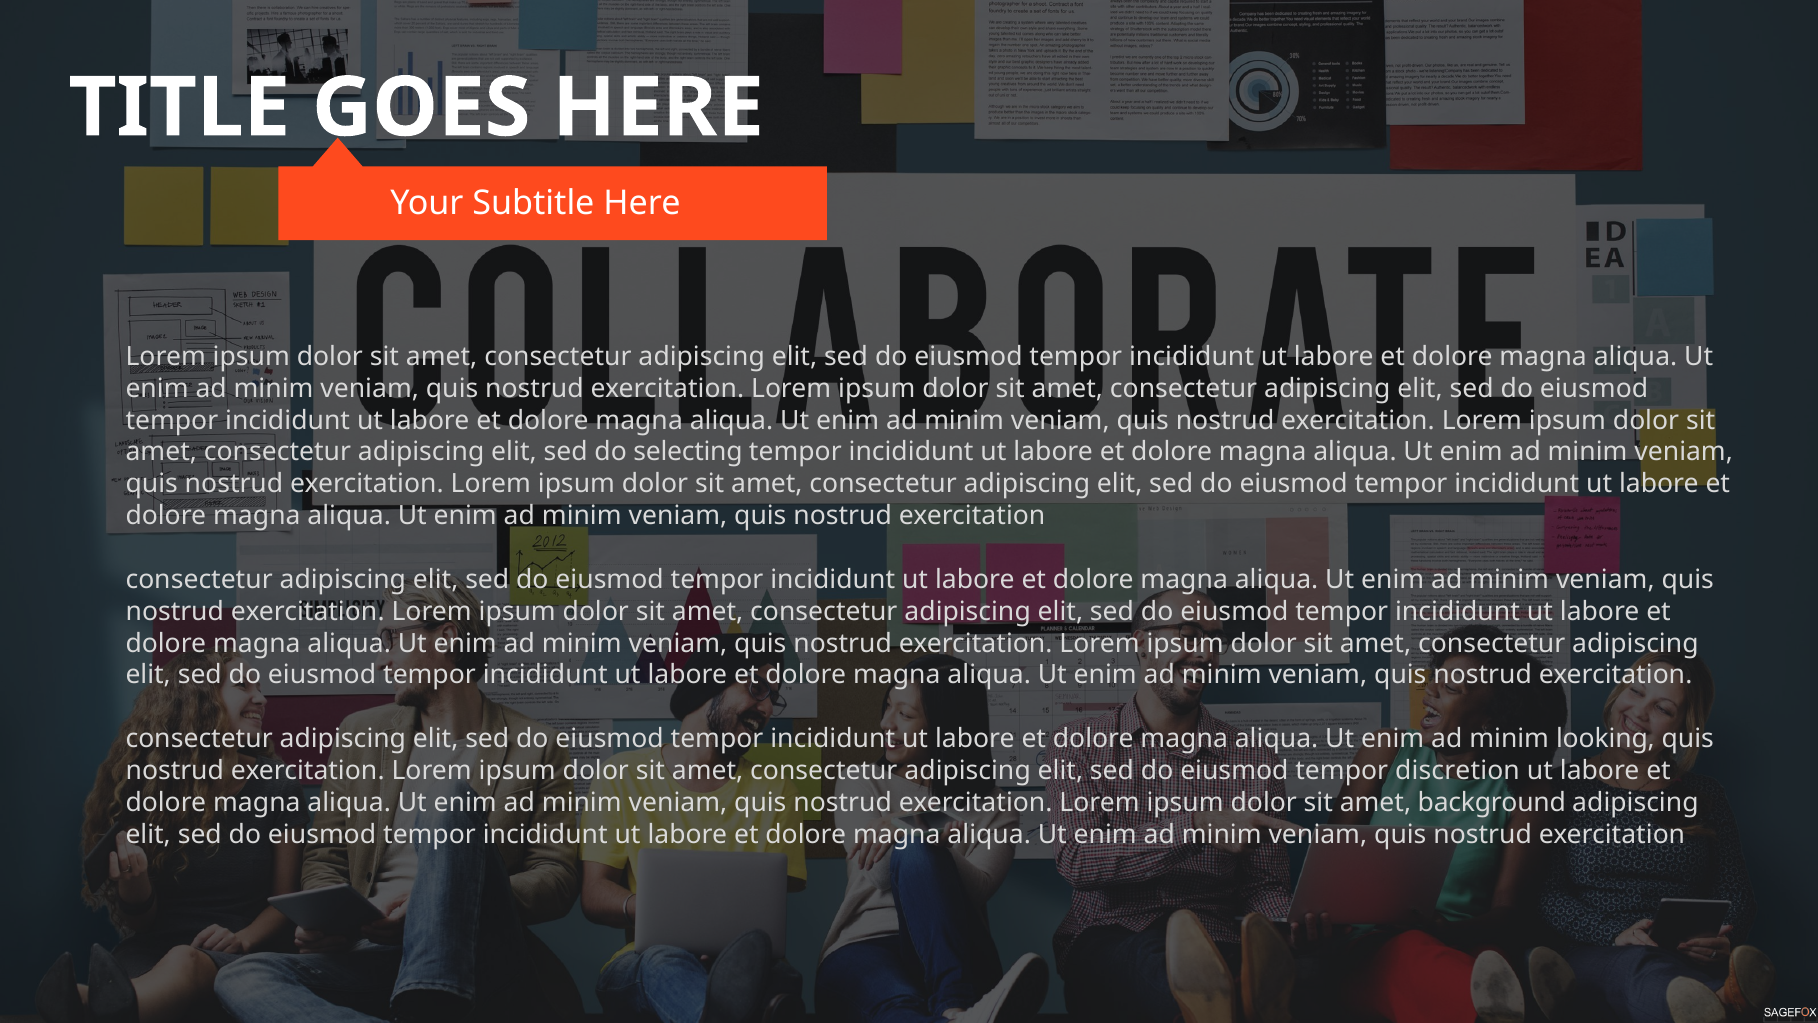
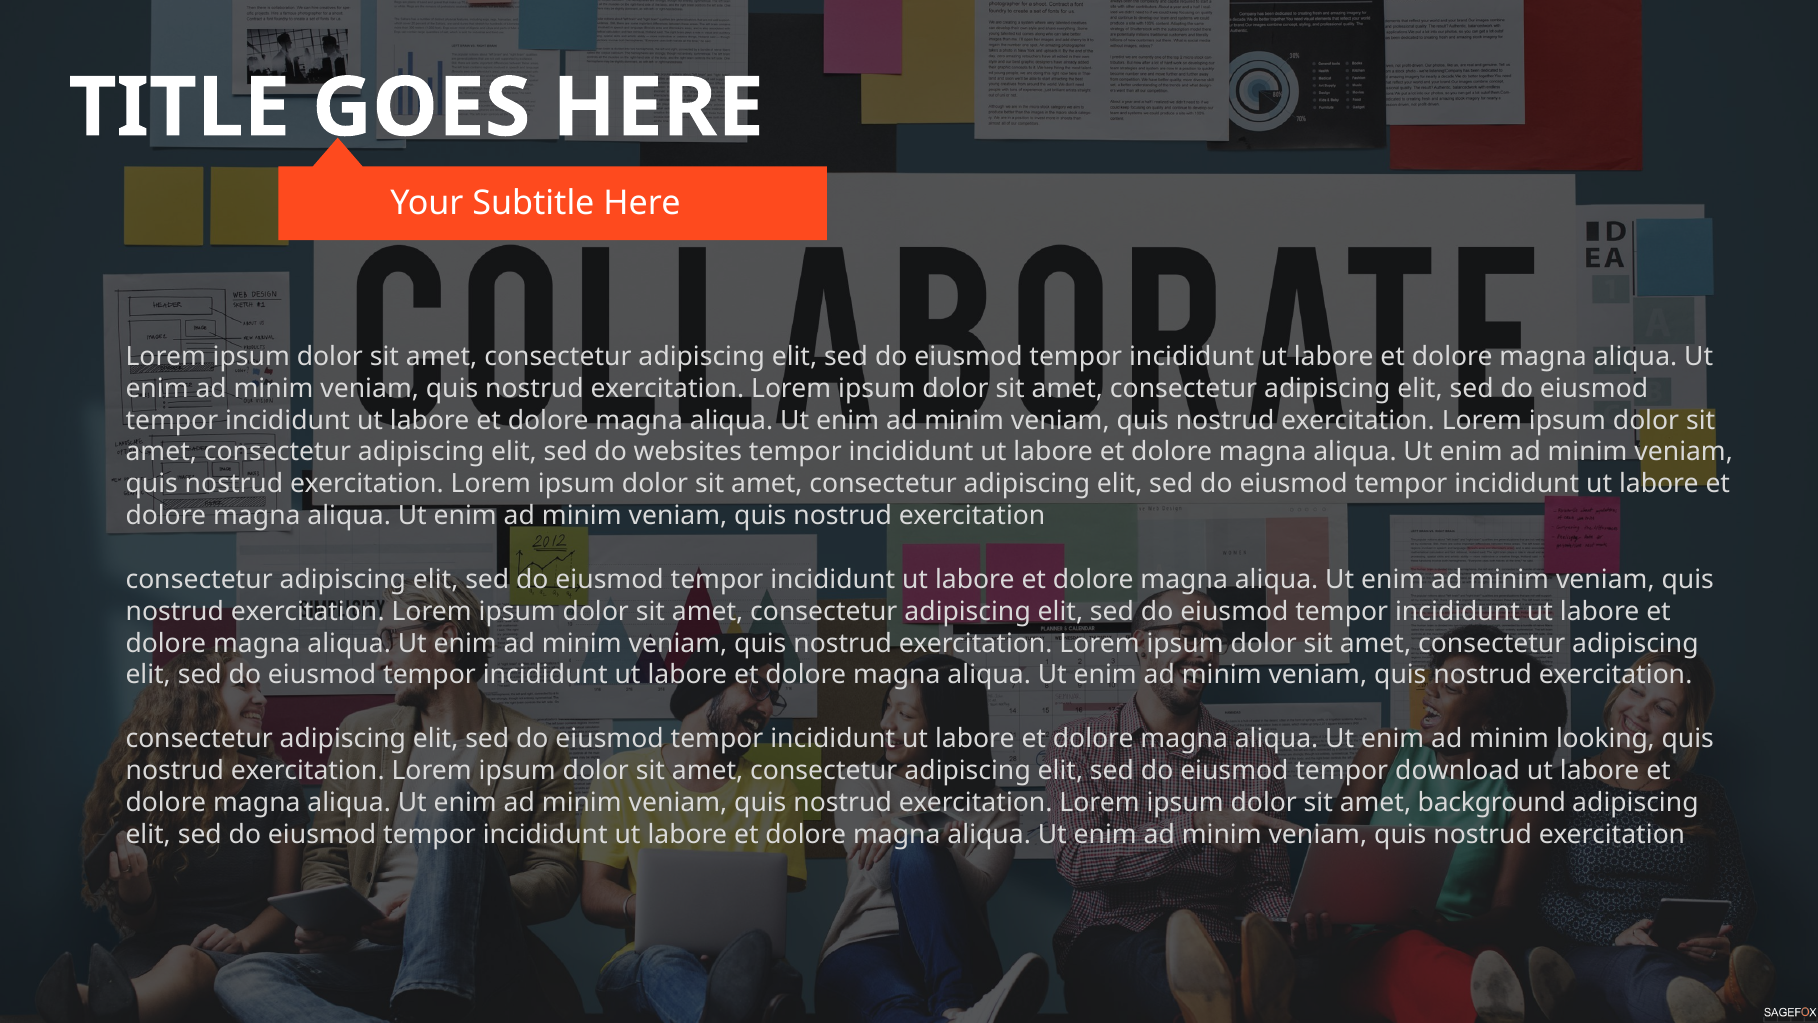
selecting: selecting -> websites (688, 452)
discretion: discretion -> download (1457, 770)
